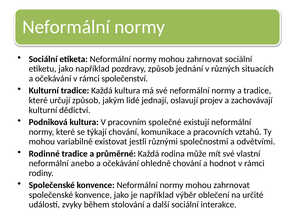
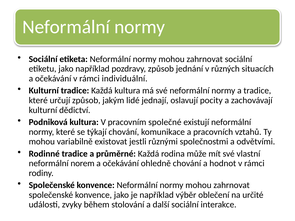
společenství: společenství -> individuální (125, 79)
projev: projev -> pocity (211, 100)
anebo: anebo -> norem (83, 164)
